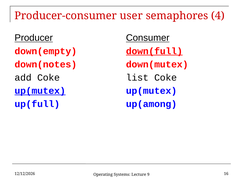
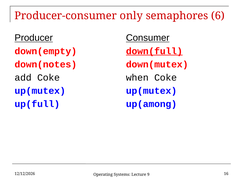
user: user -> only (131, 16)
4: 4 -> 6 (218, 16)
list: list -> when (137, 78)
up(mutex underline: present -> none (40, 91)
